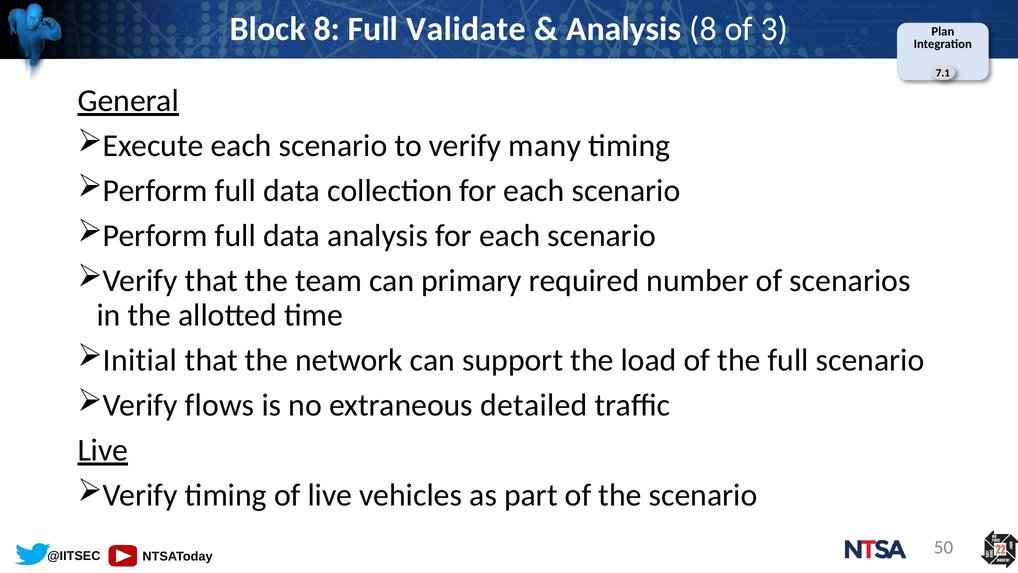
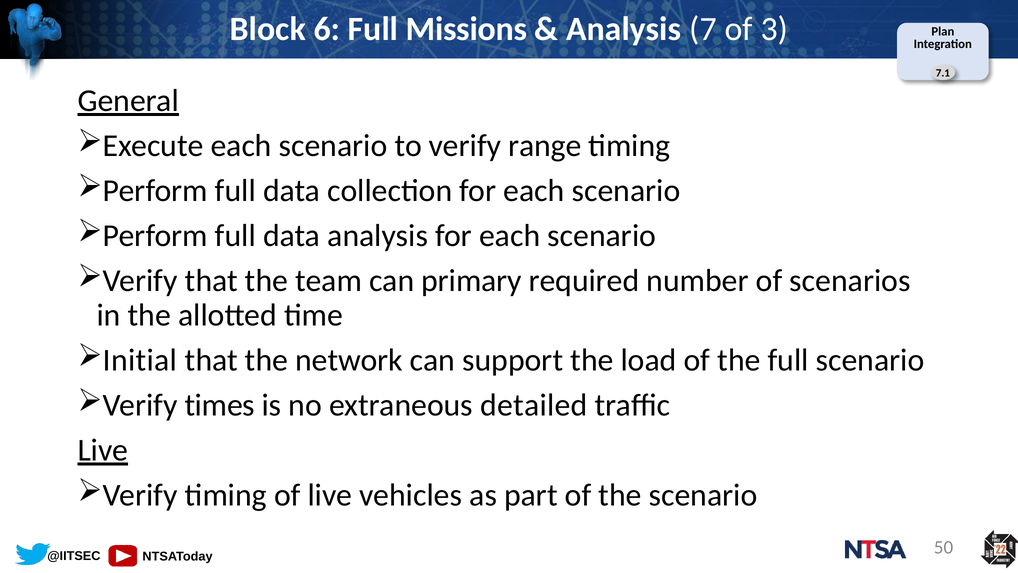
Block 8: 8 -> 6 (327, 29)
Validate: Validate -> Missions (466, 29)
Analysis 8: 8 -> 7 (703, 29)
many: many -> range (545, 146)
flows: flows -> times (220, 405)
